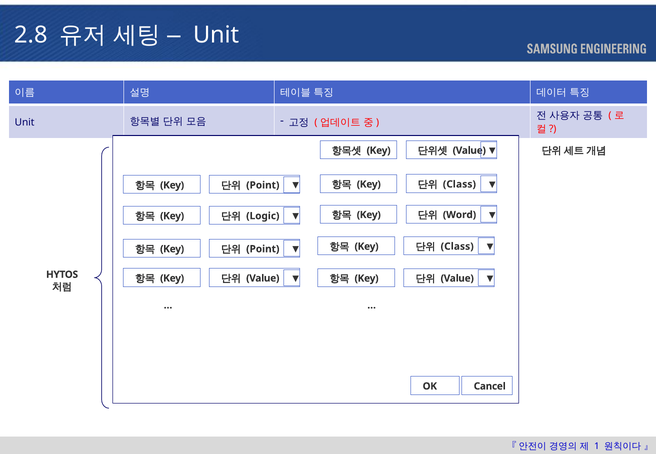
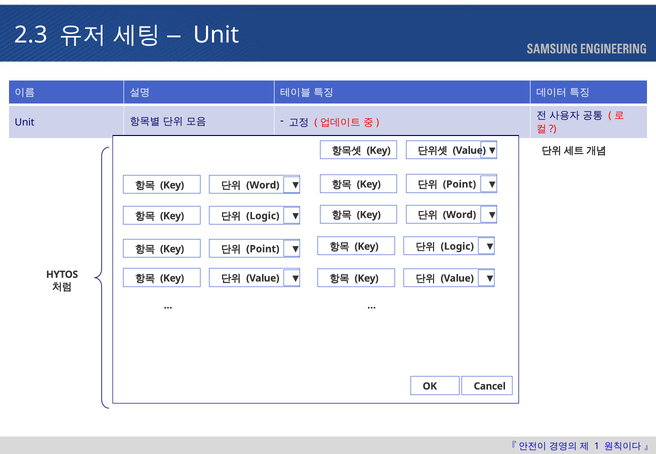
2.8: 2.8 -> 2.3 (31, 35)
Point: Point -> Word (263, 185)
Class: Class -> Point (459, 184)
Class: Class -> Logic (457, 246)
